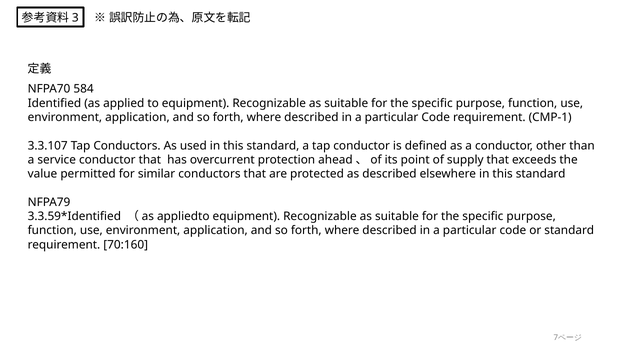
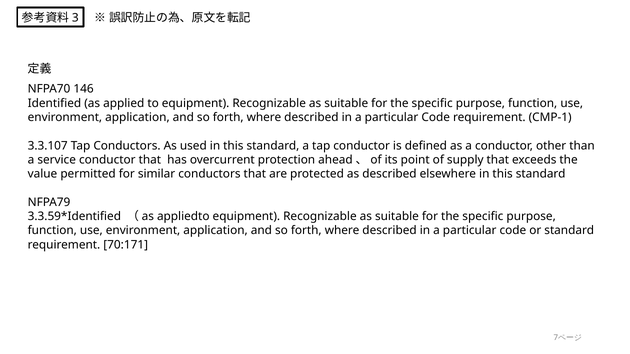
584: 584 -> 146 (84, 89)
70:160: 70:160 -> 70:171 (126, 245)
